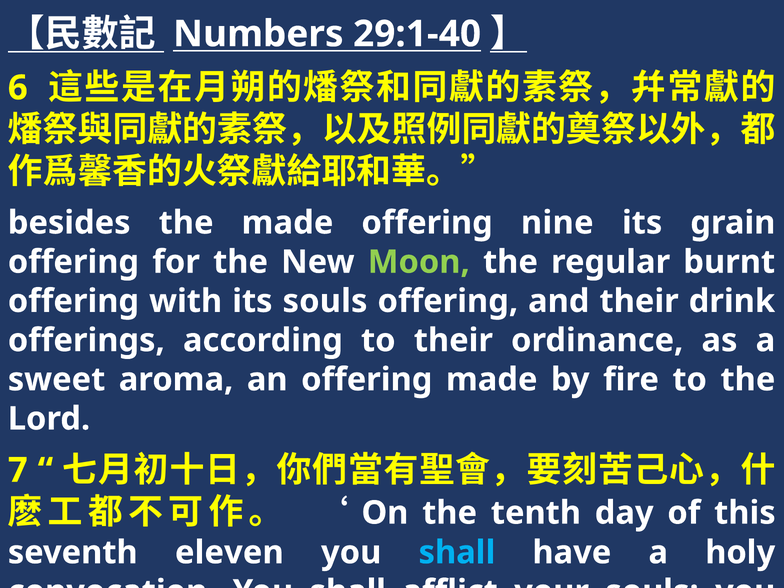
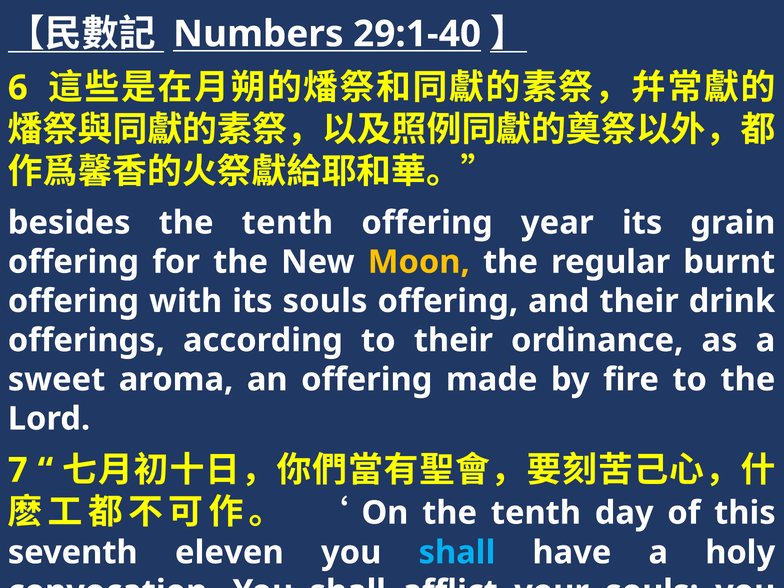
besides the made: made -> tenth (287, 223)
nine: nine -> year (557, 223)
Moon colour: light green -> yellow (419, 262)
